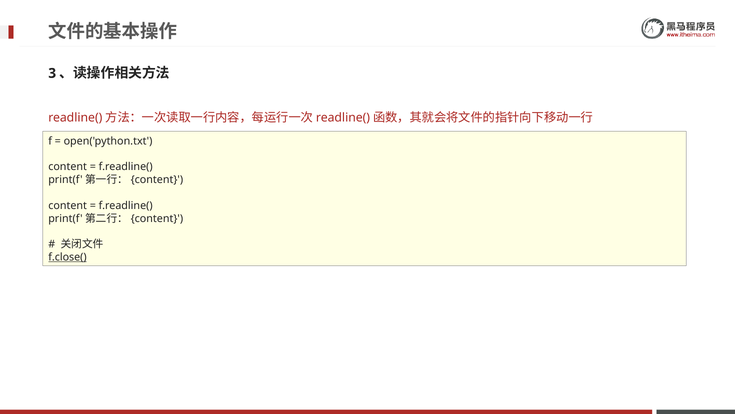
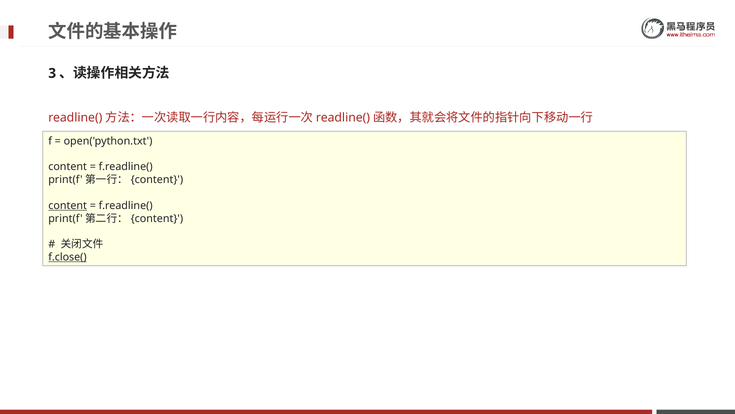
content underline: none -> present (68, 205)
